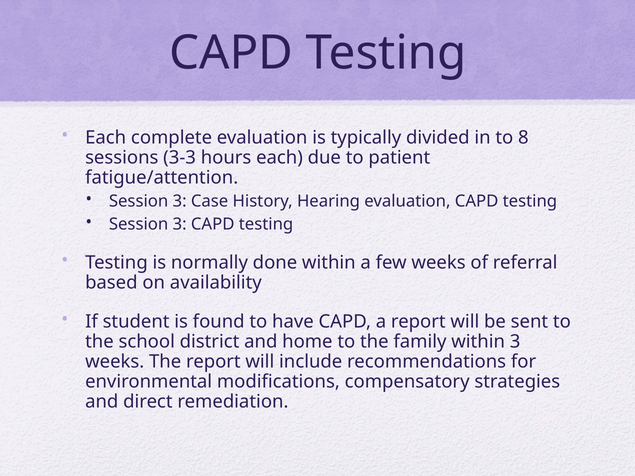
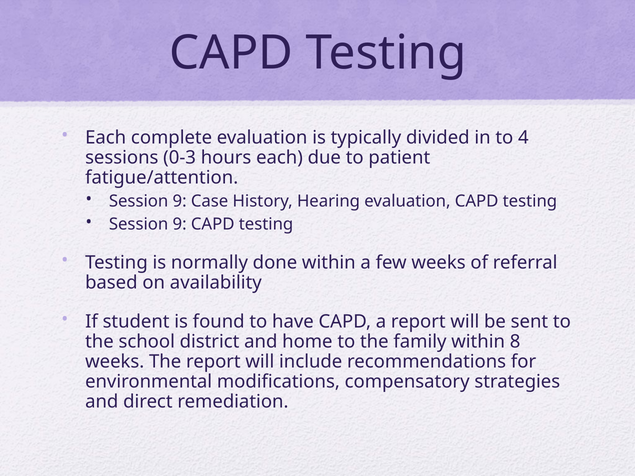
8: 8 -> 4 (523, 138)
3-3: 3-3 -> 0-3 (180, 158)
3: 3 -> 9 (180, 201)
3: 3 -> 9 (180, 224)
within 3: 3 -> 8 (515, 342)
